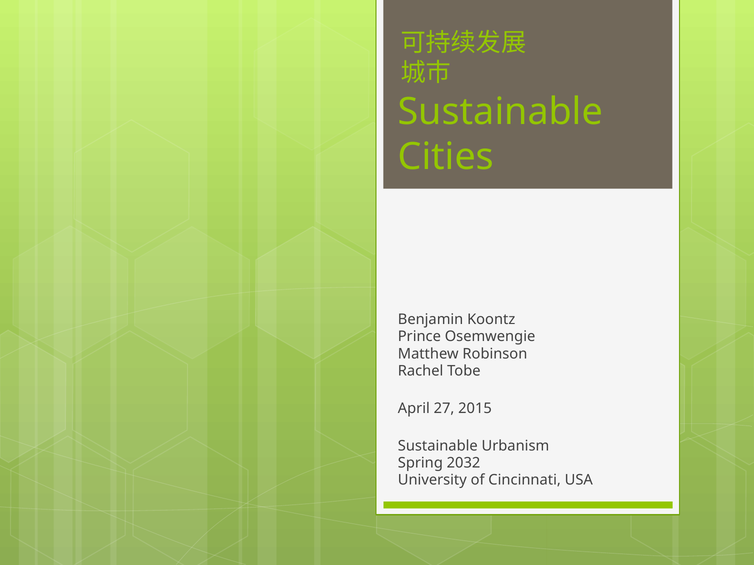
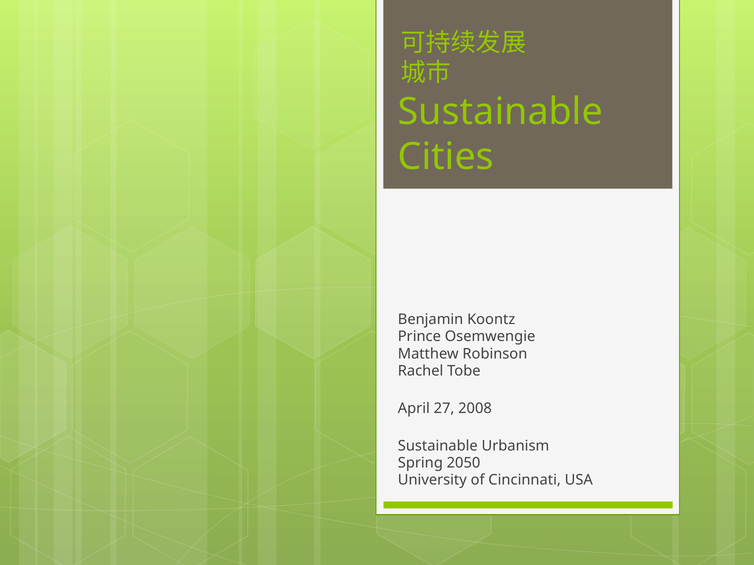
2015: 2015 -> 2008 (475, 409)
2032: 2032 -> 2050 (463, 464)
